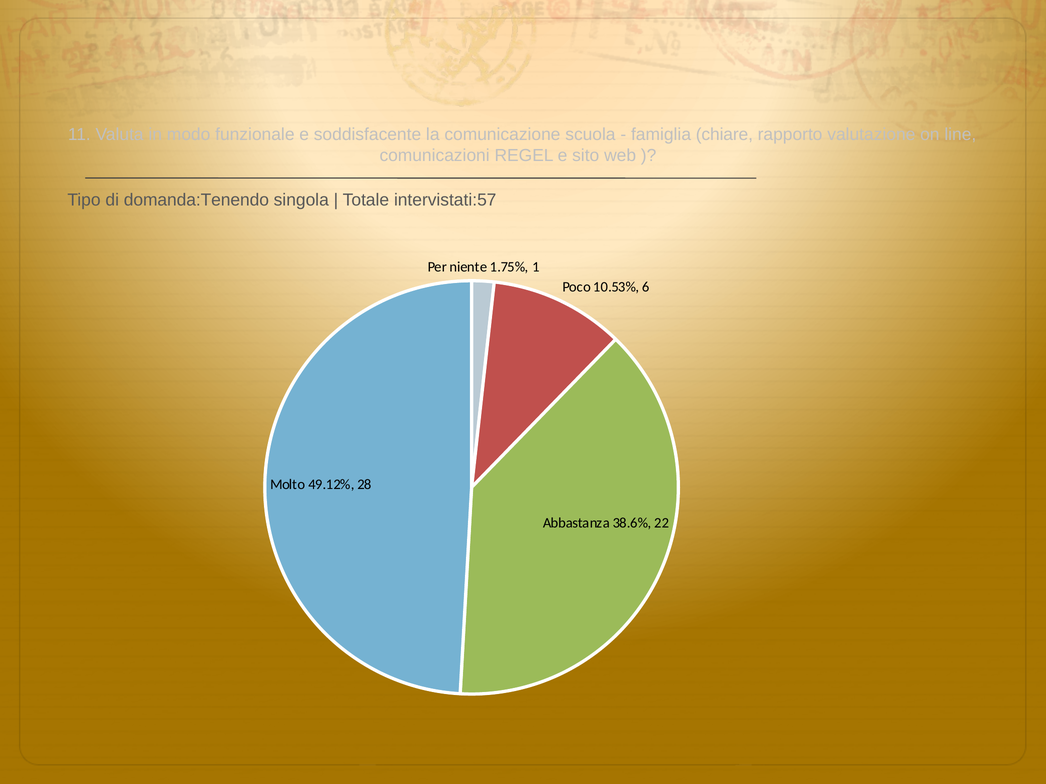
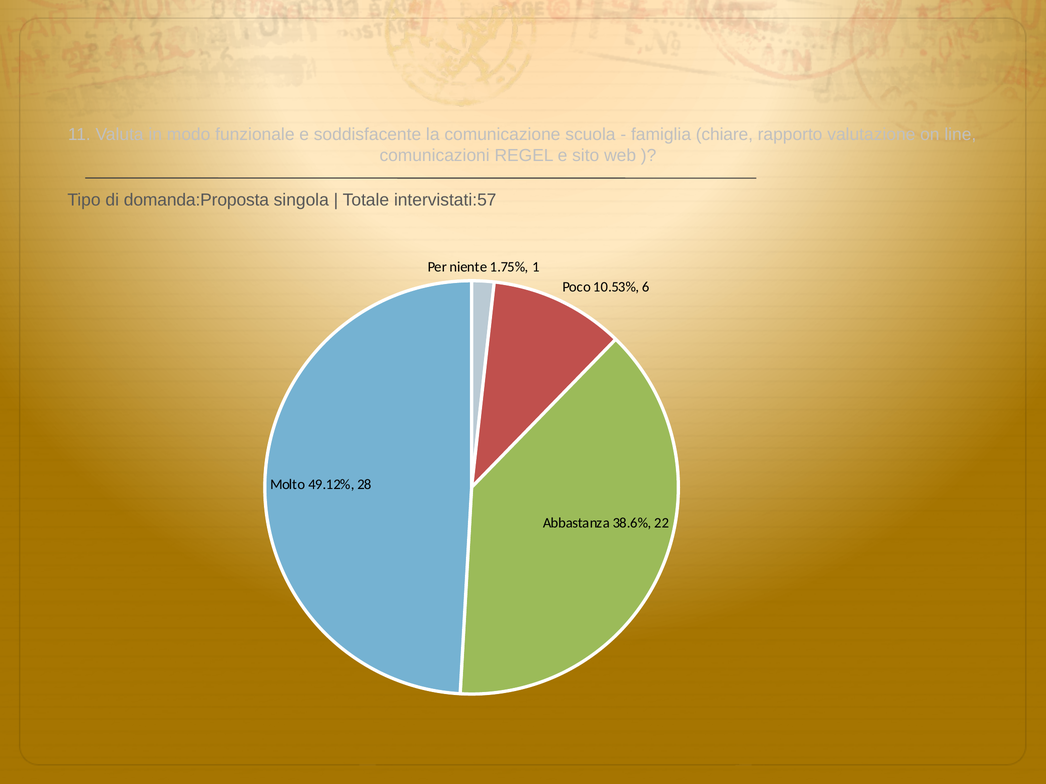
domanda:Tenendo: domanda:Tenendo -> domanda:Proposta (196, 200)
